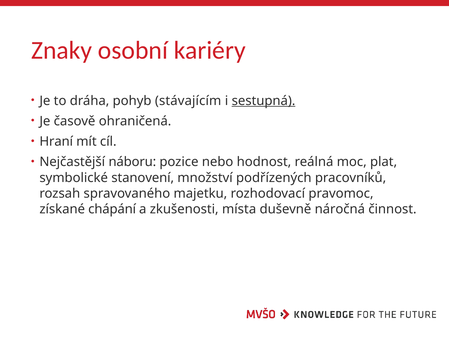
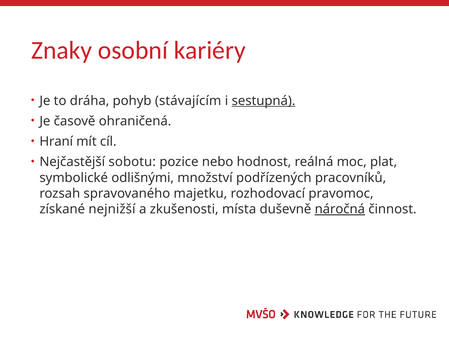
náboru: náboru -> sobotu (132, 162)
stanovení: stanovení -> odlišnými (143, 178)
chápání: chápání -> nejnižší (112, 209)
náročná underline: none -> present (340, 209)
